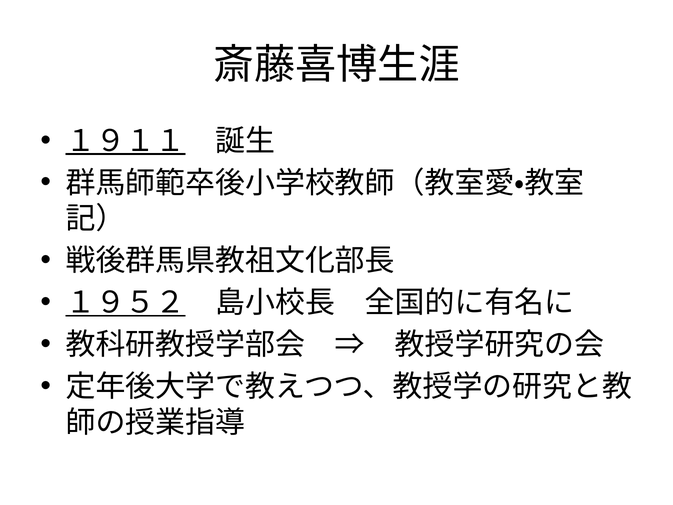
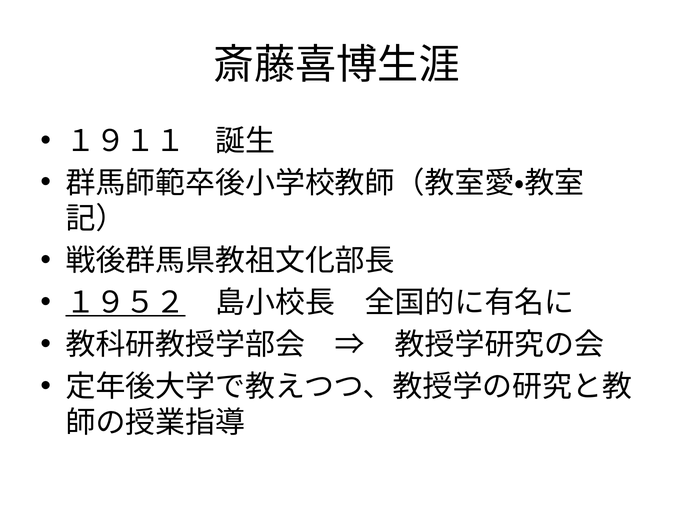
１９１１ underline: present -> none (125, 141)
